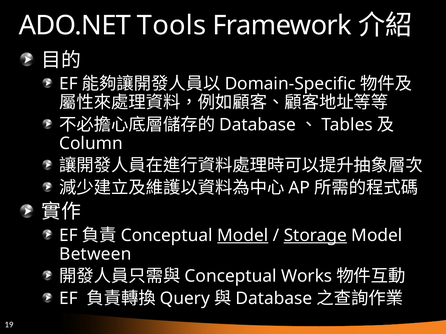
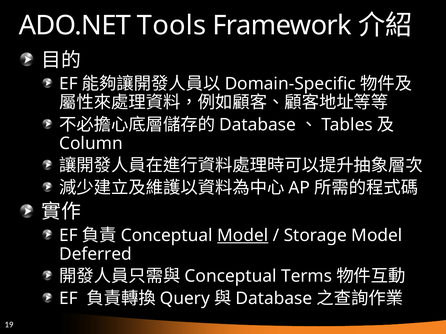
Storage underline: present -> none (315, 236)
Between: Between -> Deferred (96, 254)
Works: Works -> Terms (307, 277)
